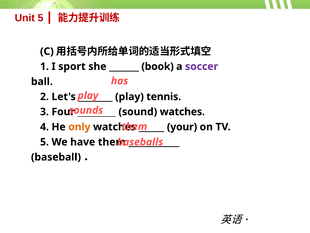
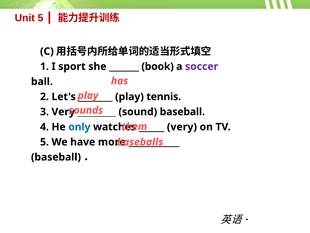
3 Four: Four -> Very (63, 112)
sound watches: watches -> baseball (182, 112)
only colour: orange -> blue (79, 127)
your: your -> very (182, 127)
have them: them -> more (112, 142)
